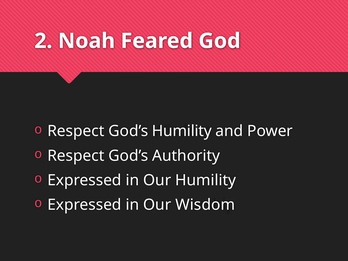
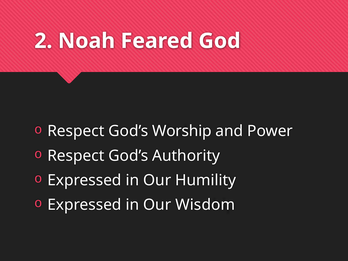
God’s Humility: Humility -> Worship (182, 131)
